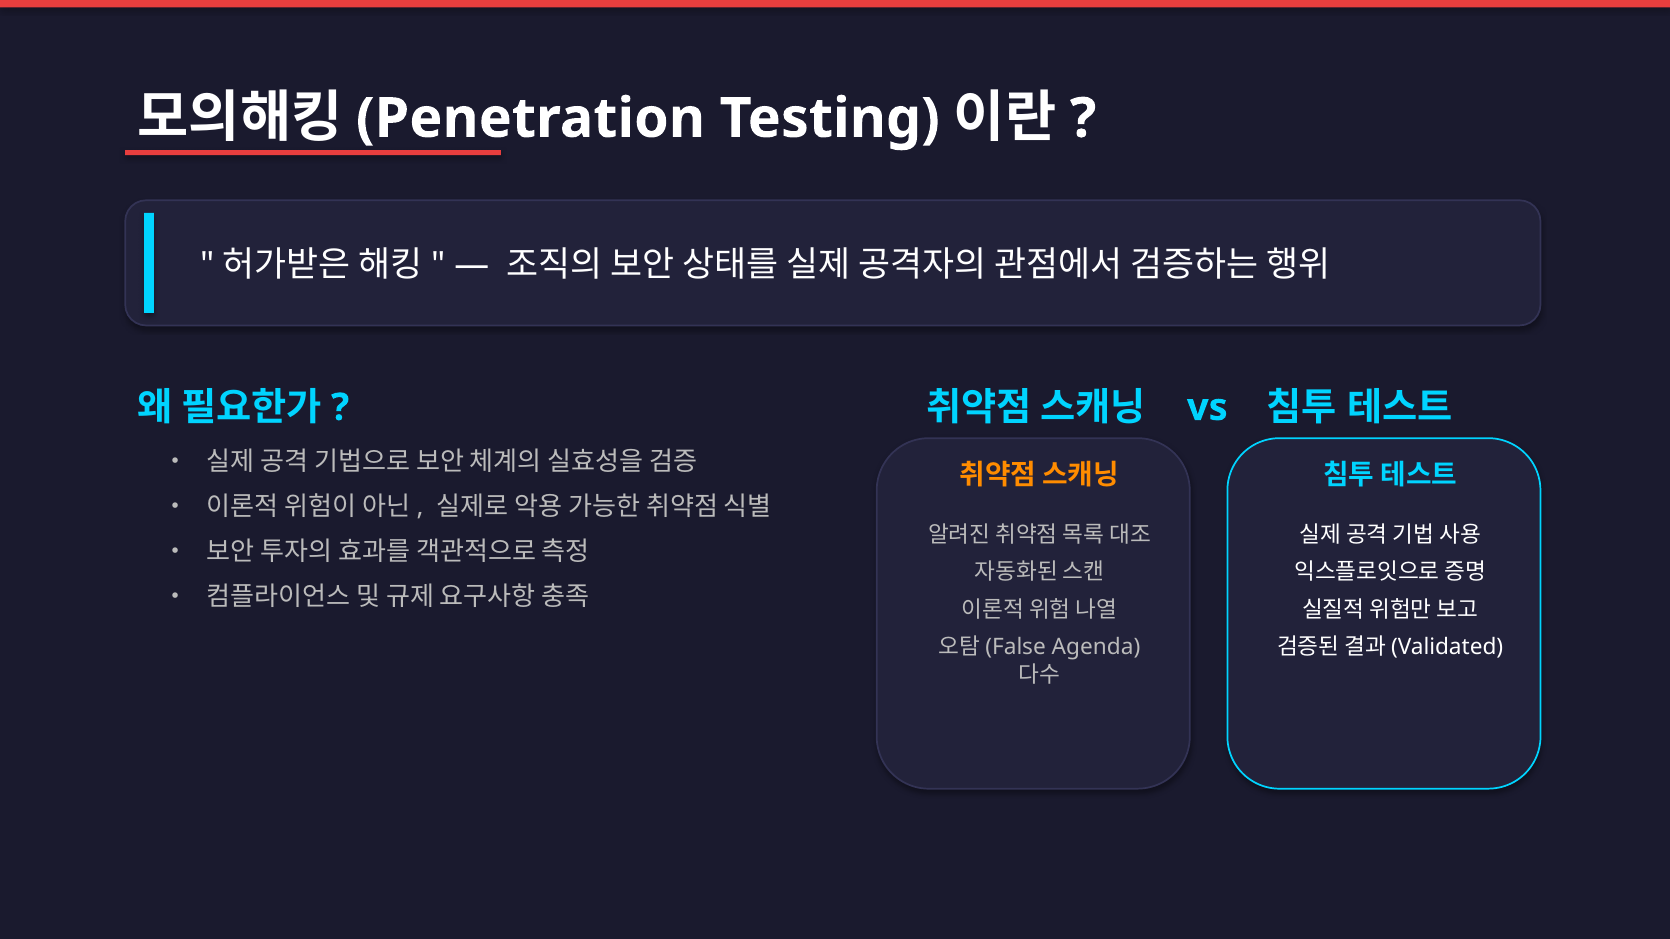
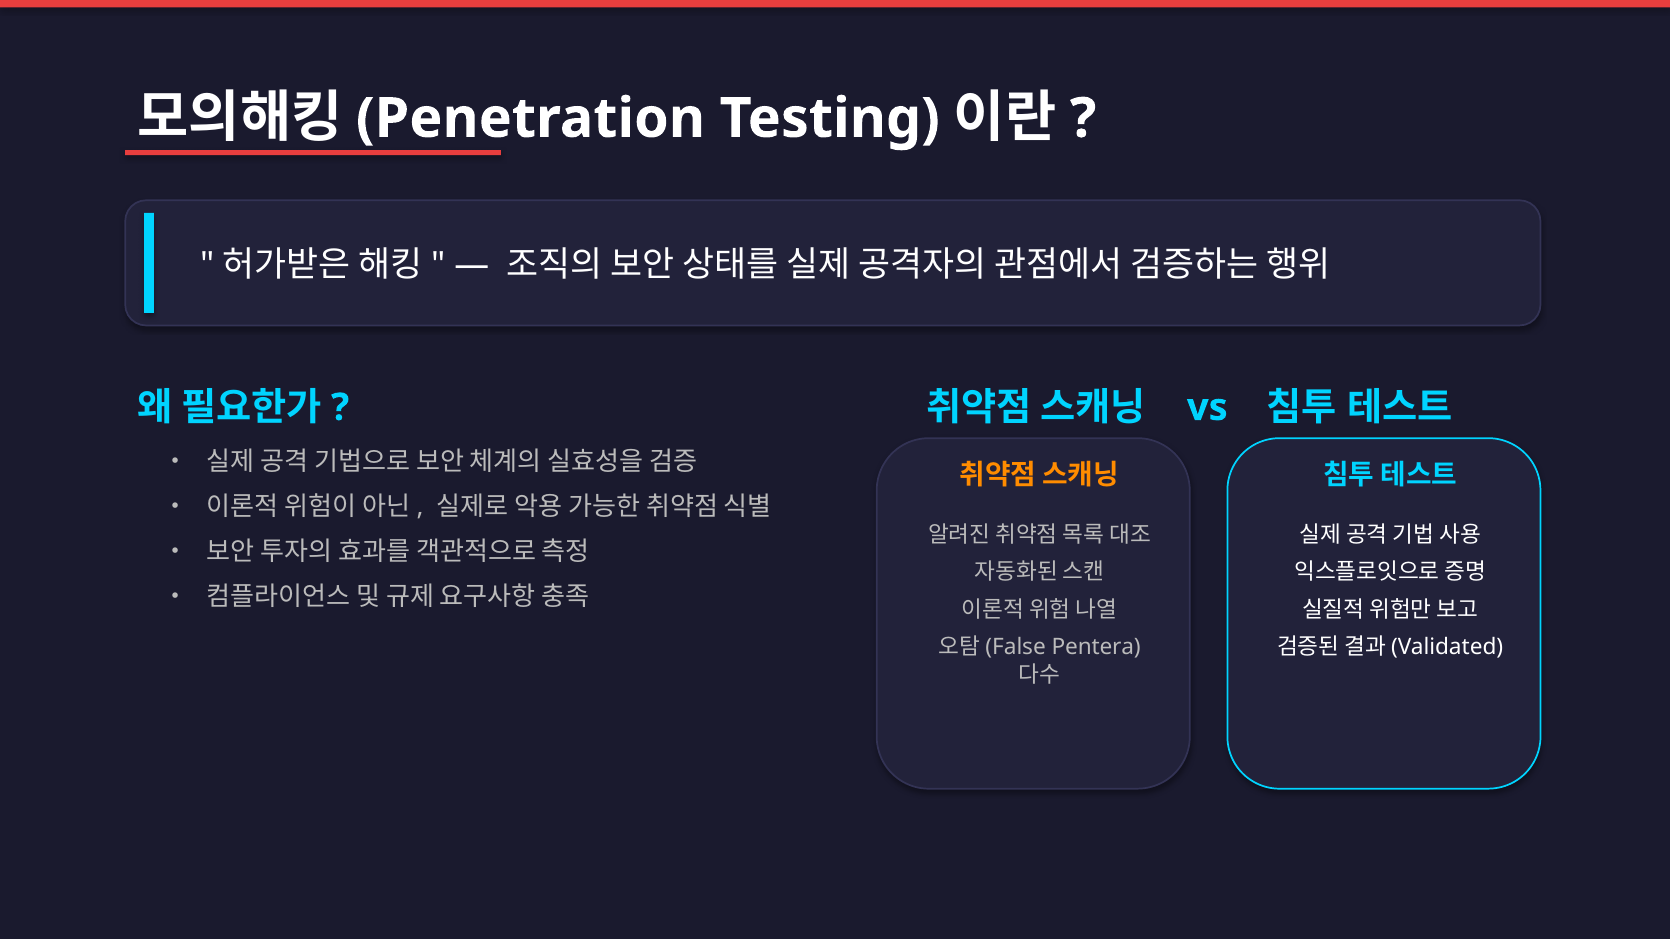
Agenda: Agenda -> Pentera (1096, 648)
